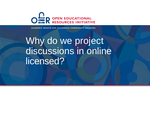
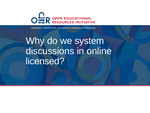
project: project -> system (89, 41)
